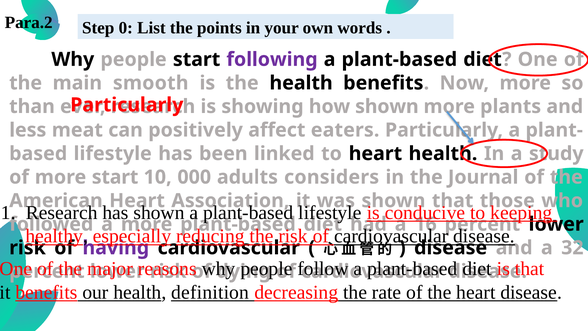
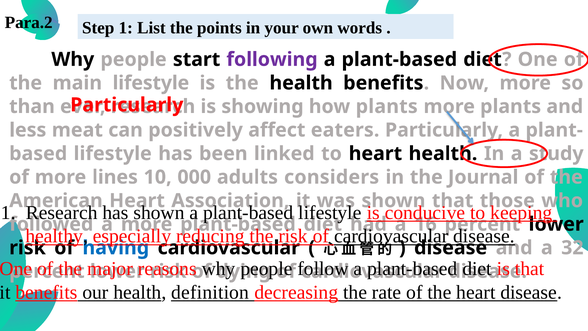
Step 0: 0 -> 1 (126, 28)
main smooth: smooth -> lifestyle (151, 83)
how shown: shown -> plants (387, 106)
more start: start -> lines (115, 177)
having colour: purple -> blue (116, 248)
